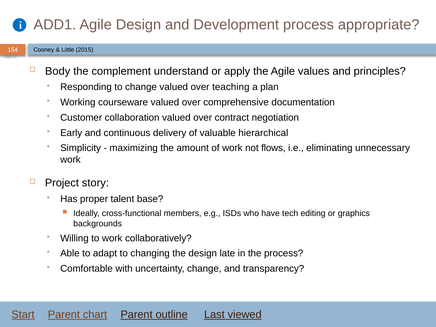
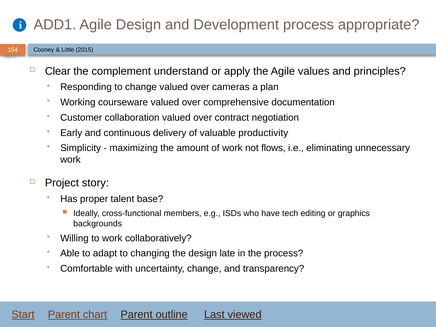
Body: Body -> Clear (58, 71)
teaching: teaching -> cameras (231, 87)
hierarchical: hierarchical -> productivity (263, 133)
